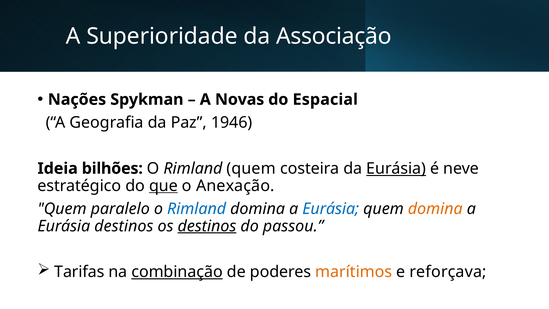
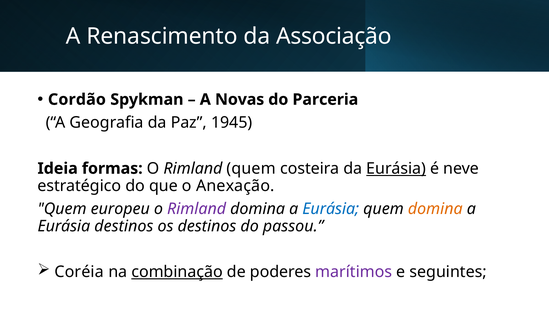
Superioridade: Superioridade -> Renascimento (162, 36)
Nações: Nações -> Cordão (77, 99)
Espacial: Espacial -> Parceria (325, 99)
1946: 1946 -> 1945 (232, 122)
bilhões: bilhões -> formas (112, 168)
que underline: present -> none (163, 186)
paralelo: paralelo -> europeu (120, 209)
Rimland colour: blue -> purple (197, 209)
destinos underline: present -> none (207, 226)
Tarifas: Tarifas -> Coréia (79, 272)
marítimos colour: orange -> purple (354, 272)
reforçava: reforçava -> seguintes (448, 272)
